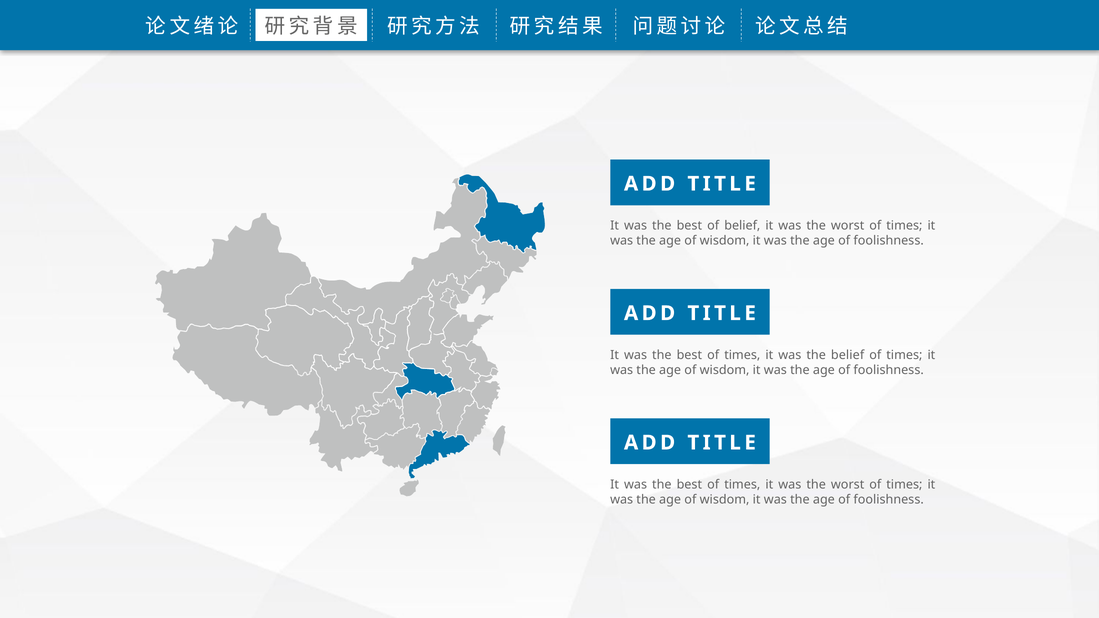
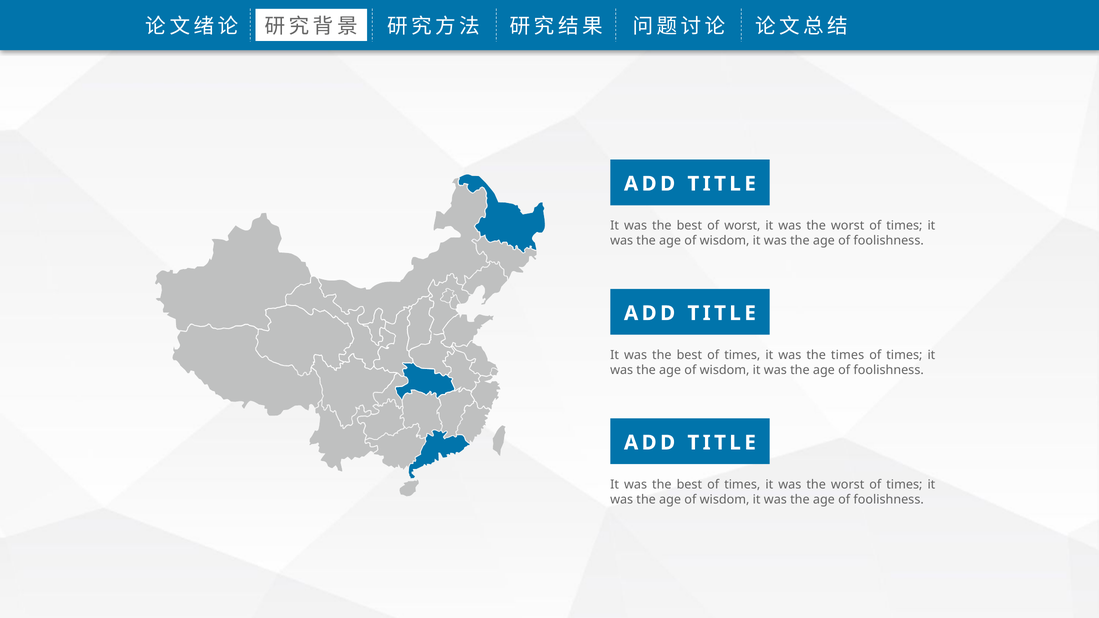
of belief: belief -> worst (742, 226)
the belief: belief -> times (848, 355)
